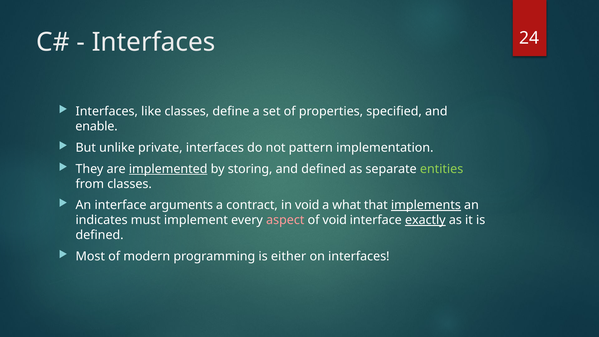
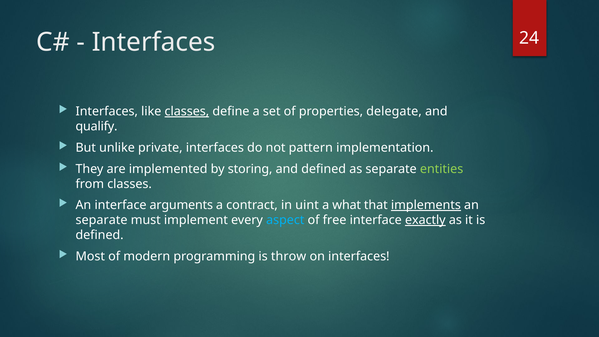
classes underline: none -> present (187, 111)
specified: specified -> delegate (394, 111)
enable: enable -> qualify (96, 126)
implemented underline: present -> none (168, 169)
in void: void -> uint (307, 205)
indicates: indicates -> separate (102, 220)
aspect colour: pink -> light blue (285, 220)
of void: void -> free (335, 220)
either: either -> throw (289, 256)
